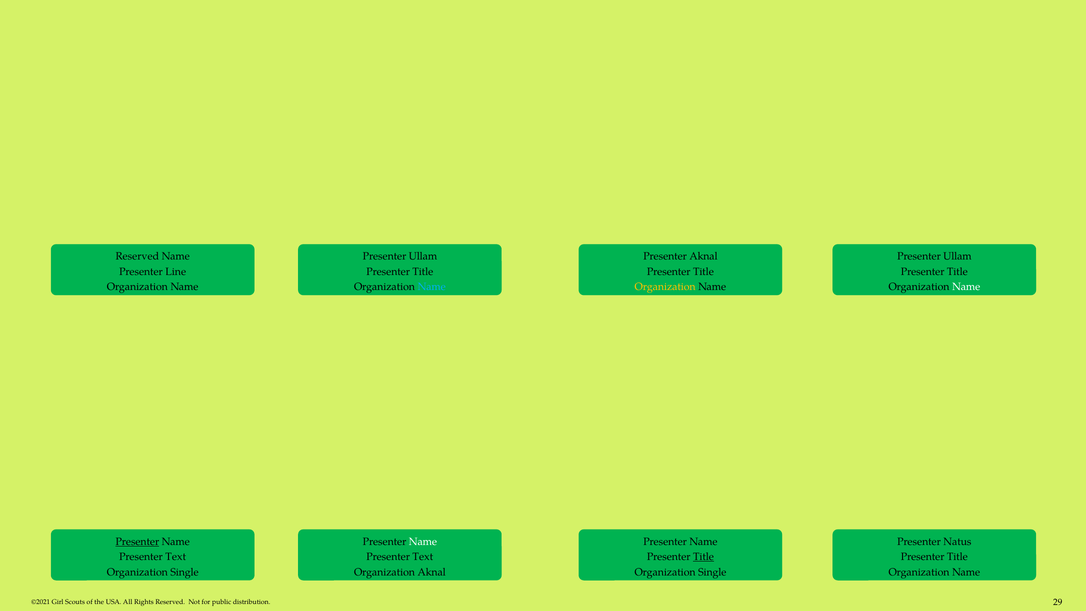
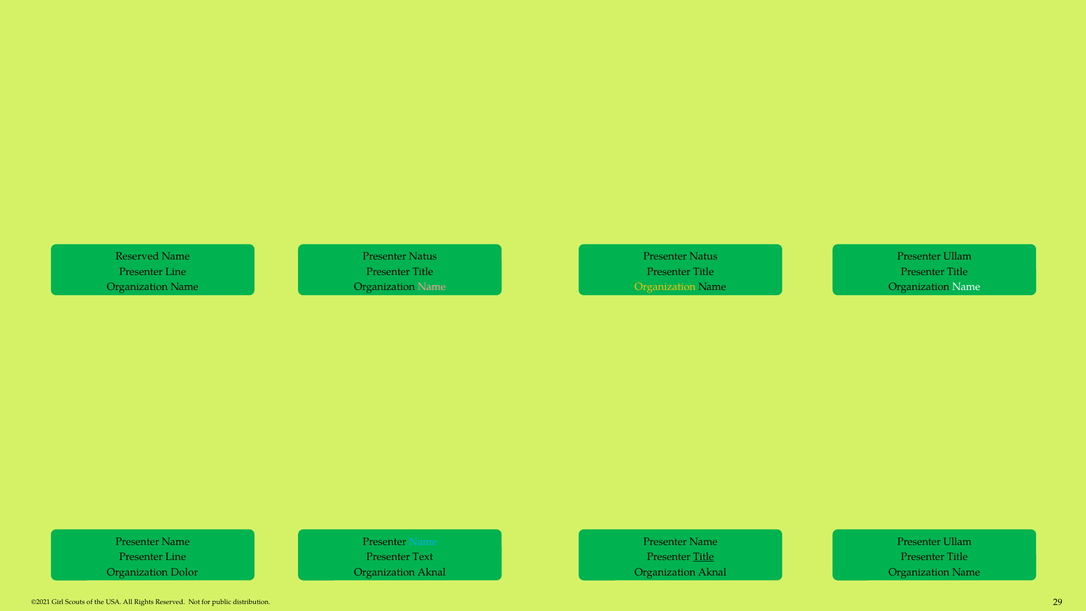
Ullam: Ullam -> Natus (423, 256)
Aknal: Aknal -> Natus (703, 256)
Name colour: light blue -> pink (432, 287)
Presenter underline: present -> none (137, 542)
Name colour: white -> light blue (423, 542)
Natus: Natus -> Ullam (957, 542)
Text: Text -> Line (176, 557)
Single: Single -> Dolor (184, 572)
Single: Single -> Aknal (712, 572)
